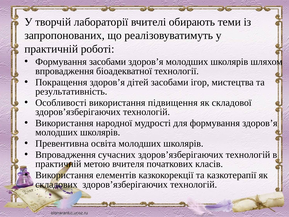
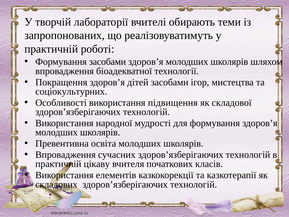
результативність: результативність -> соціокультурних (71, 91)
метою: метою -> цікаву (97, 164)
